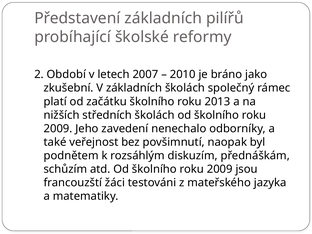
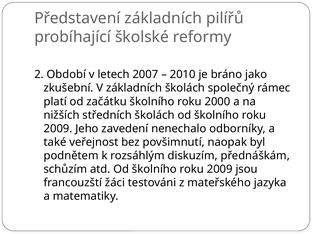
2013: 2013 -> 2000 (217, 102)
